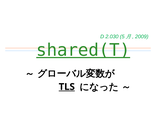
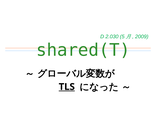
shared(T underline: present -> none (83, 50)
